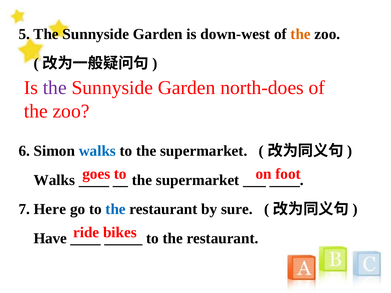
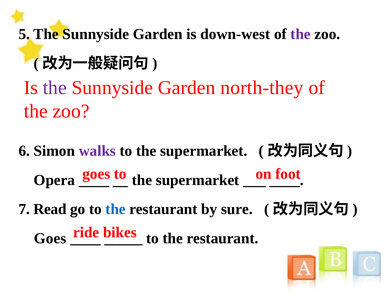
the colour: orange -> purple (301, 34)
north-does: north-does -> north-they (262, 88)
walks colour: blue -> purple (97, 151)
Walks: Walks -> Opera (54, 180)
Here: Here -> Read (50, 209)
Have: Have -> Goes (50, 239)
